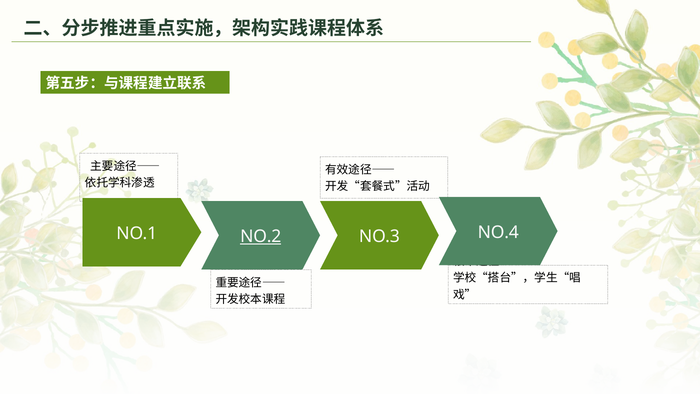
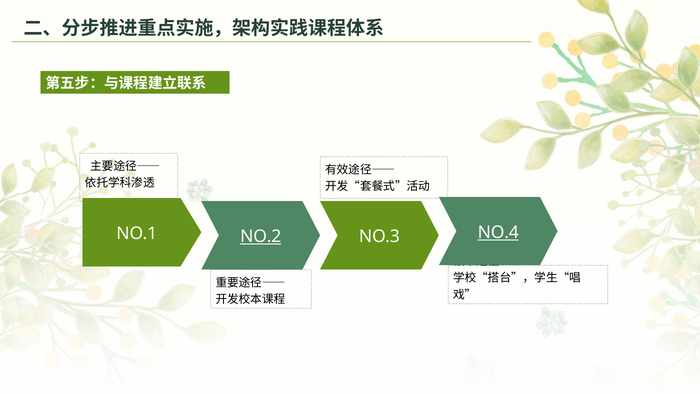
NO.4 underline: none -> present (498, 232)
